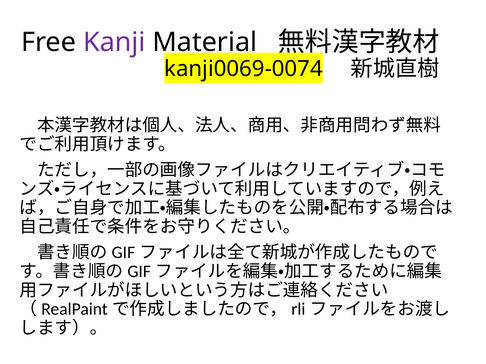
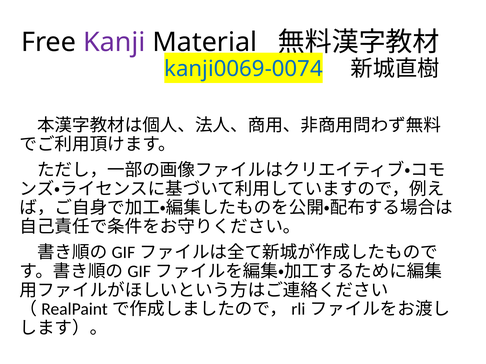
kanji0069-0074 colour: black -> blue (243, 69)
